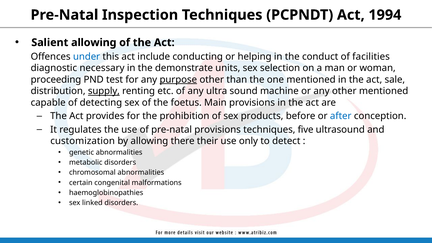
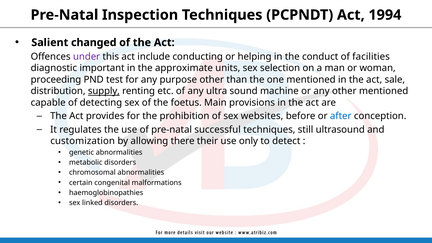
Salient allowing: allowing -> changed (94, 43)
under colour: blue -> purple (87, 57)
necessary: necessary -> important (102, 68)
demonstrate: demonstrate -> approximate (184, 68)
purpose underline: present -> none (178, 80)
products: products -> websites (262, 116)
pre-natal provisions: provisions -> successful (218, 130)
five: five -> still (306, 130)
